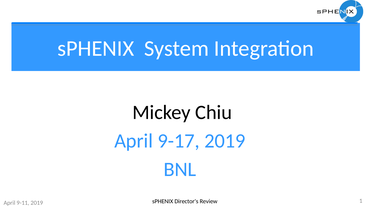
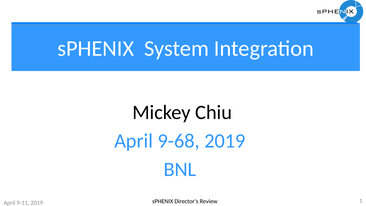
9-17: 9-17 -> 9-68 (179, 141)
